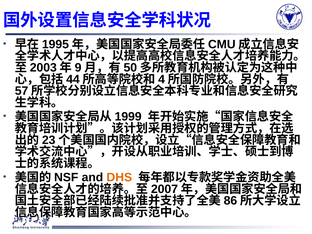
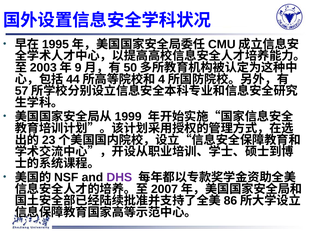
DHS colour: orange -> purple (119, 177)
